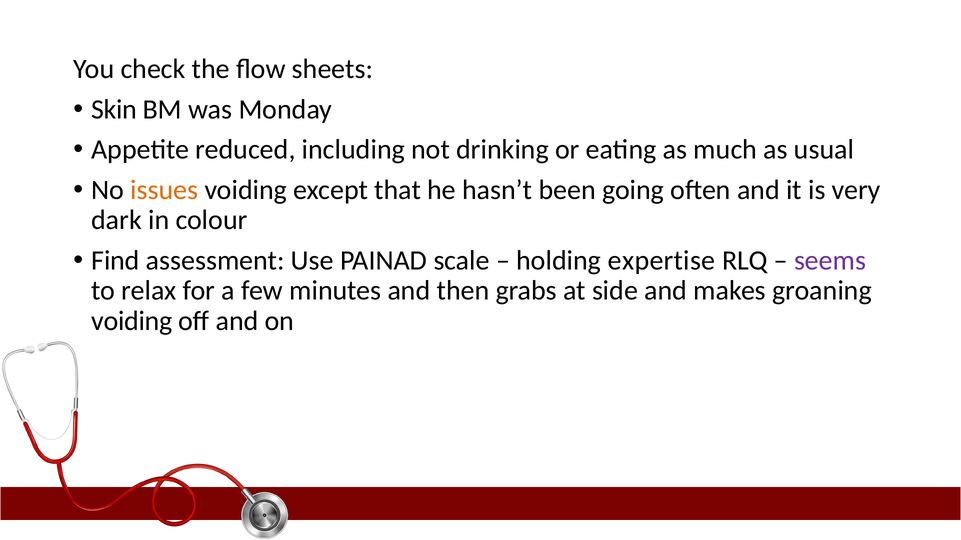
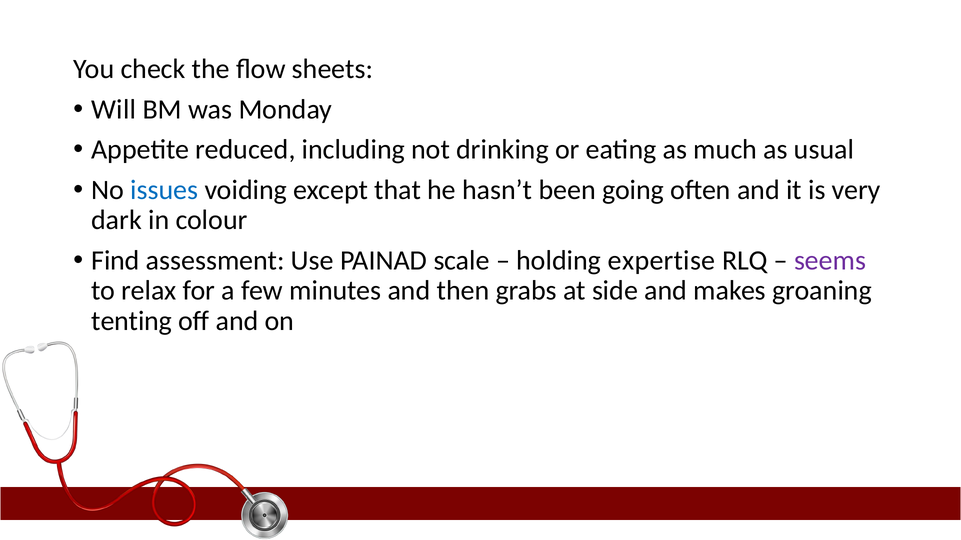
Skin: Skin -> Will (114, 110)
issues colour: orange -> blue (164, 190)
voiding: voiding -> tenting (132, 321)
